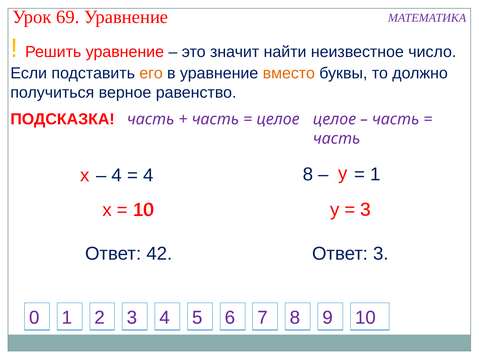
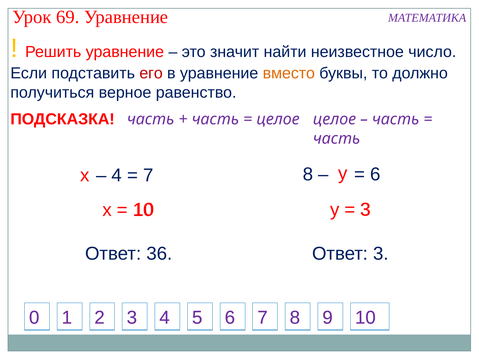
его colour: orange -> red (151, 73)
4: 4 -> 7 (148, 176)
1: 1 -> 6 (375, 175)
42: 42 -> 36 (159, 254)
